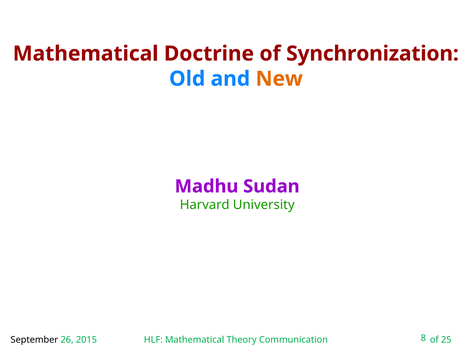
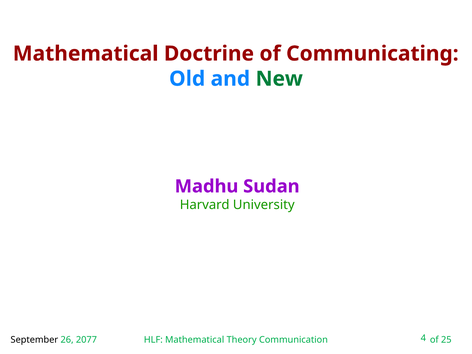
Synchronization: Synchronization -> Communicating (372, 54)
New colour: orange -> green (279, 79)
2015: 2015 -> 2077 (86, 340)
8: 8 -> 4 (423, 338)
